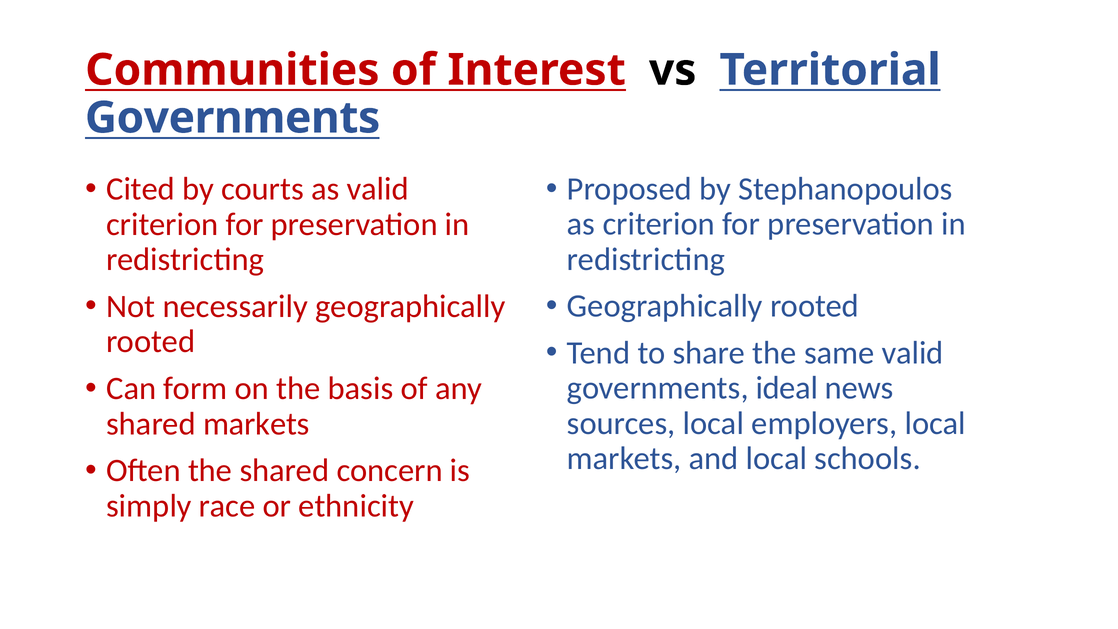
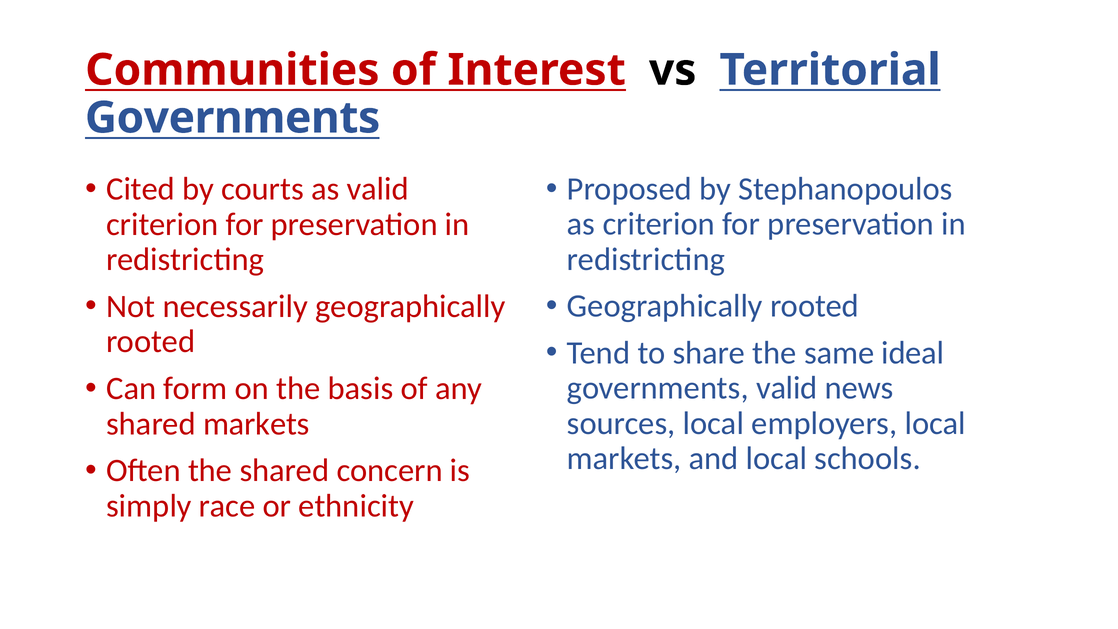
same valid: valid -> ideal (913, 353)
governments ideal: ideal -> valid (787, 388)
